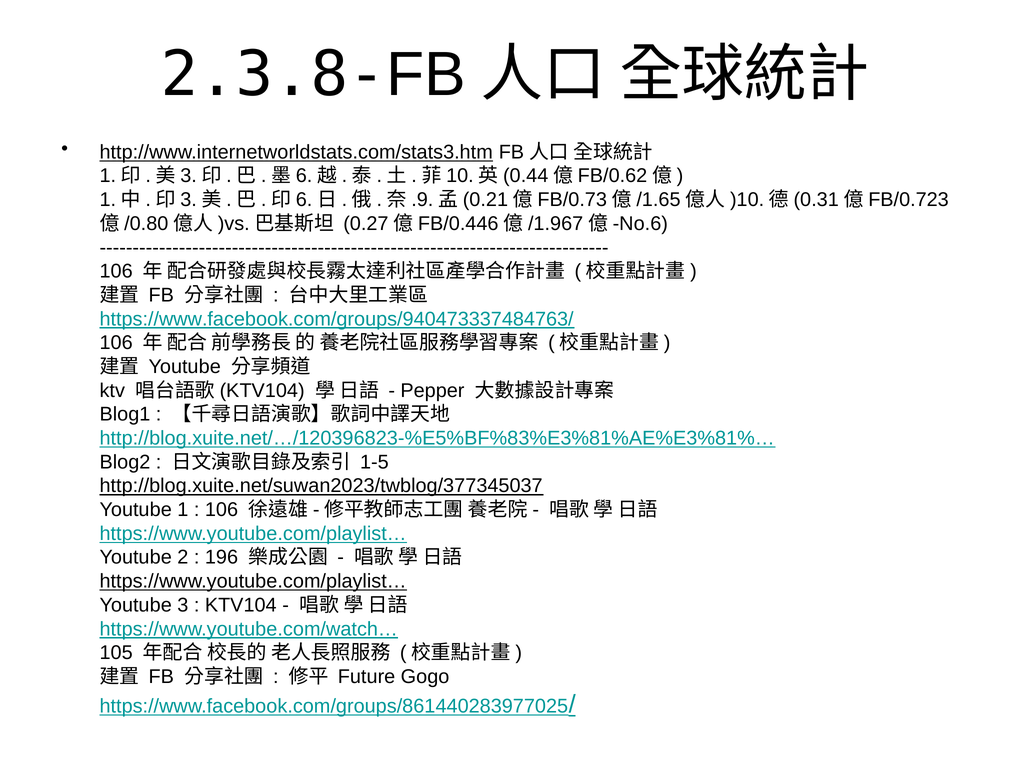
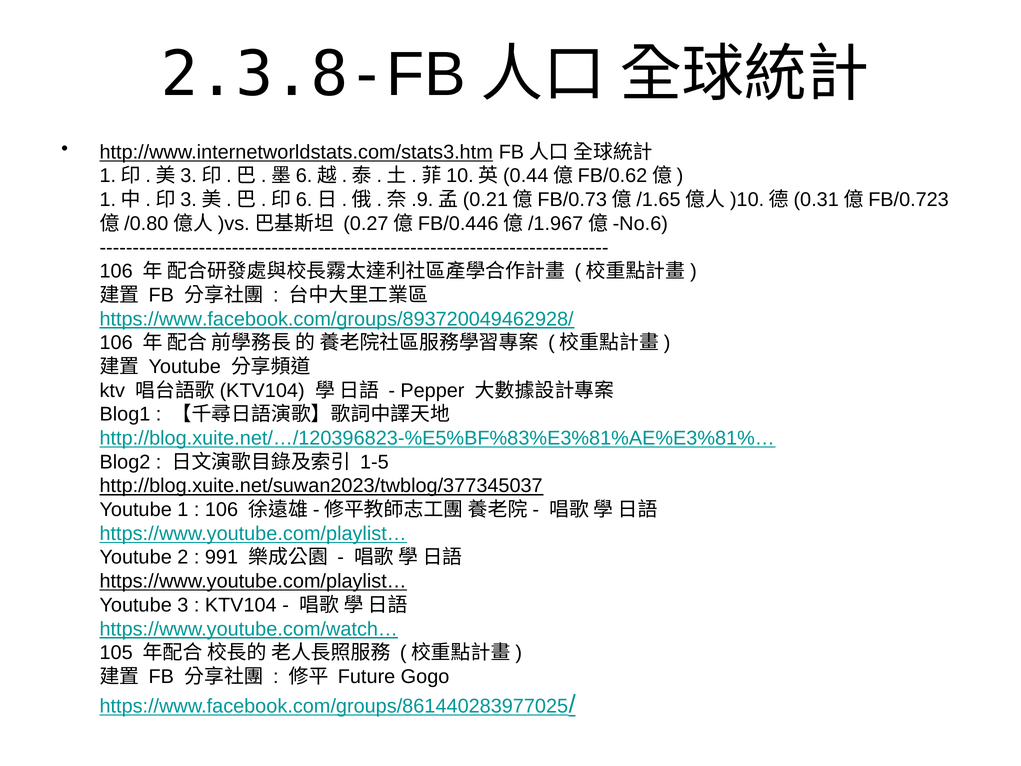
https://www.facebook.com/groups/940473337484763/: https://www.facebook.com/groups/940473337484763/ -> https://www.facebook.com/groups/893720049462928/ (337, 319)
196: 196 -> 991 (221, 557)
